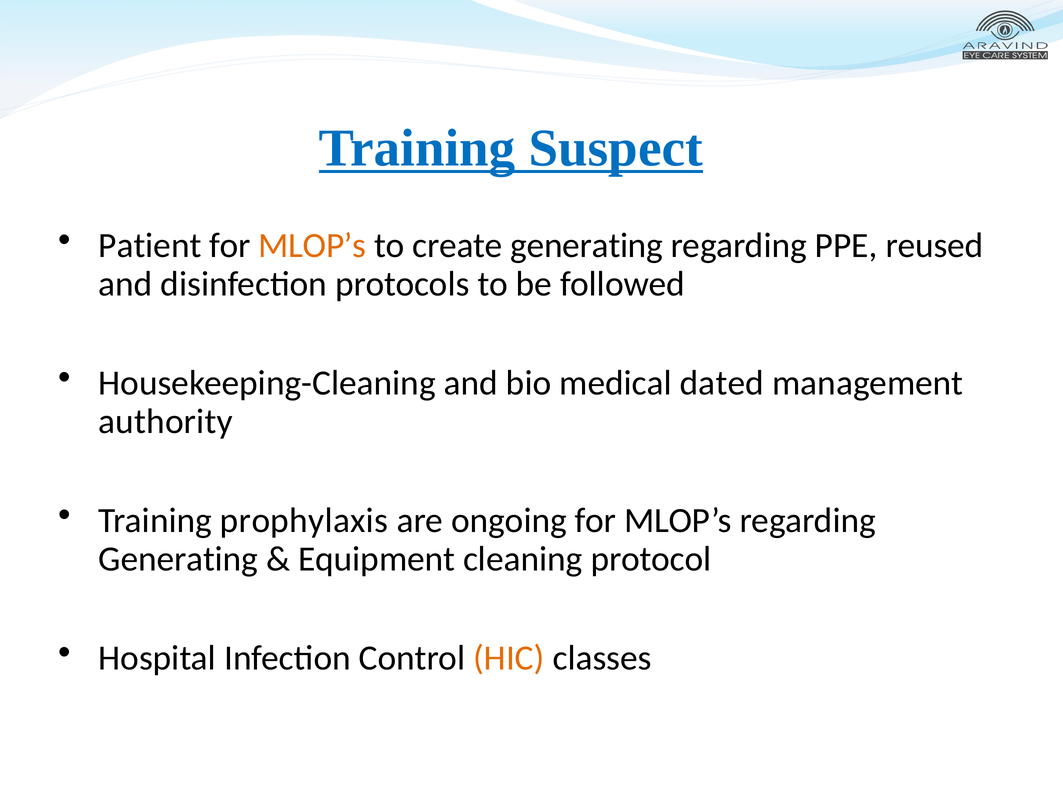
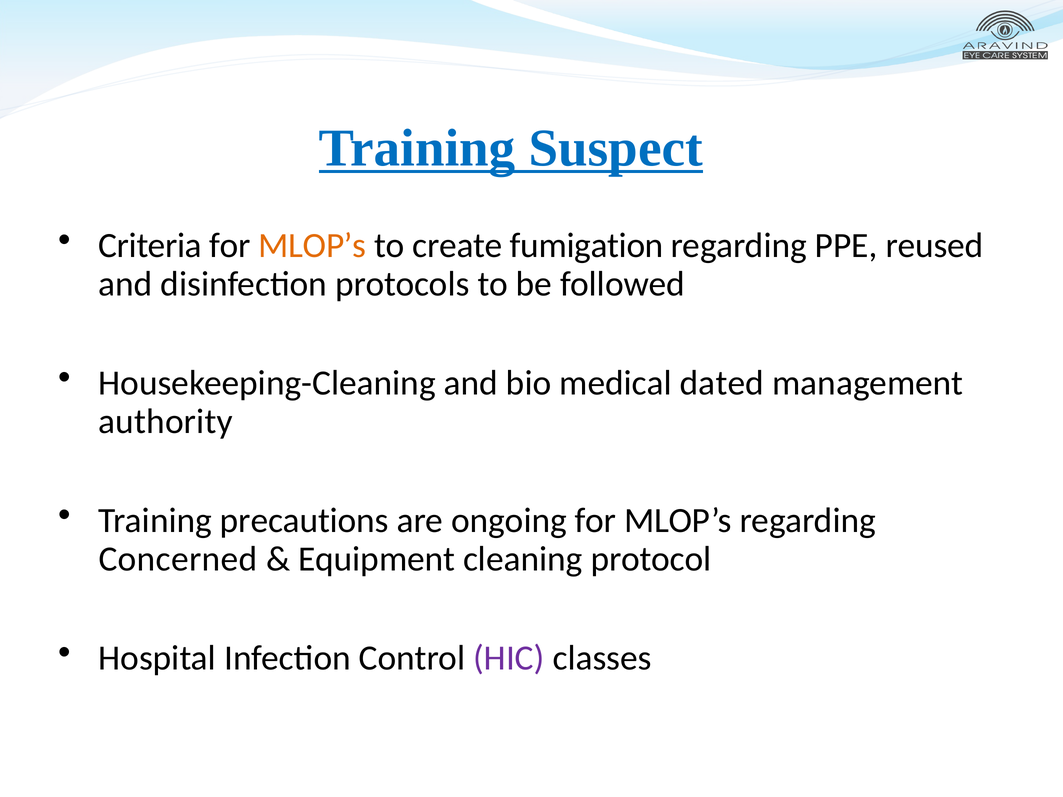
Patient: Patient -> Criteria (150, 246)
create generating: generating -> fumigation (587, 246)
prophylaxis: prophylaxis -> precautions (304, 521)
Generating: Generating -> Concerned (178, 559)
HIC colour: orange -> purple (509, 658)
